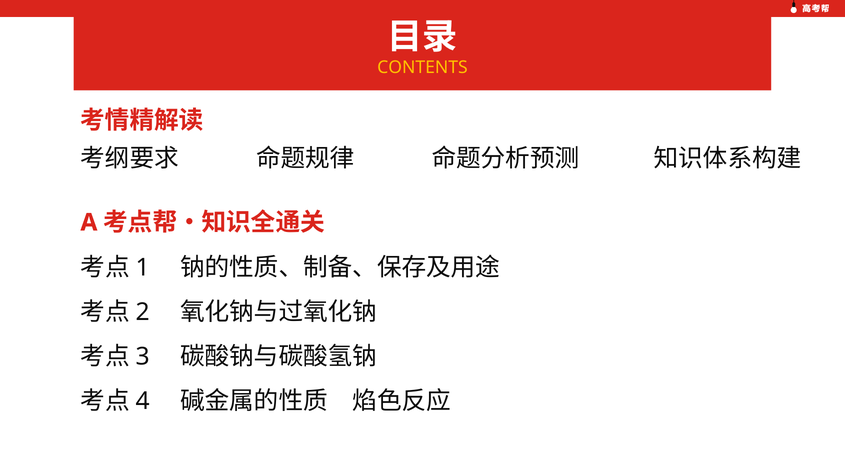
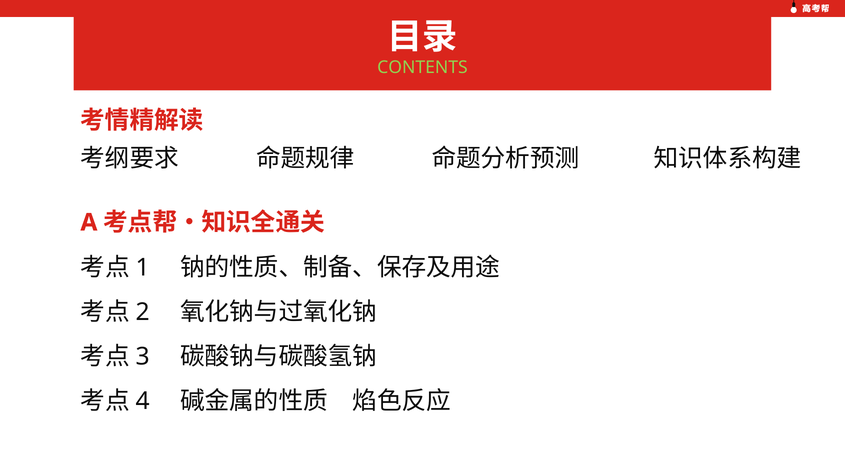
CONTENTS colour: yellow -> light green (422, 68)
